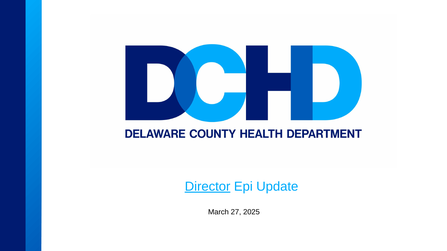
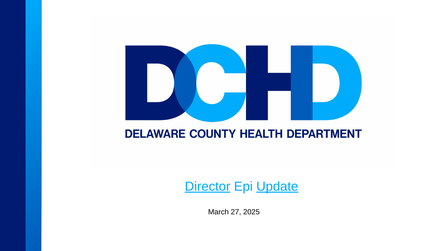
Update underline: none -> present (277, 187)
